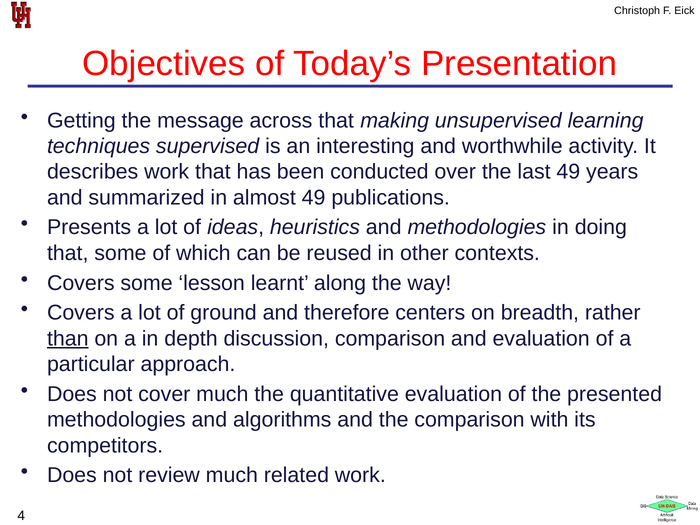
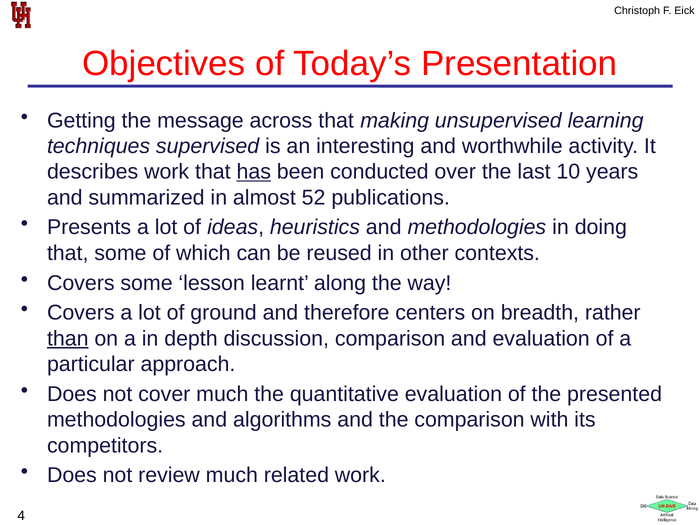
has underline: none -> present (254, 172)
last 49: 49 -> 10 (568, 172)
almost 49: 49 -> 52 (314, 197)
